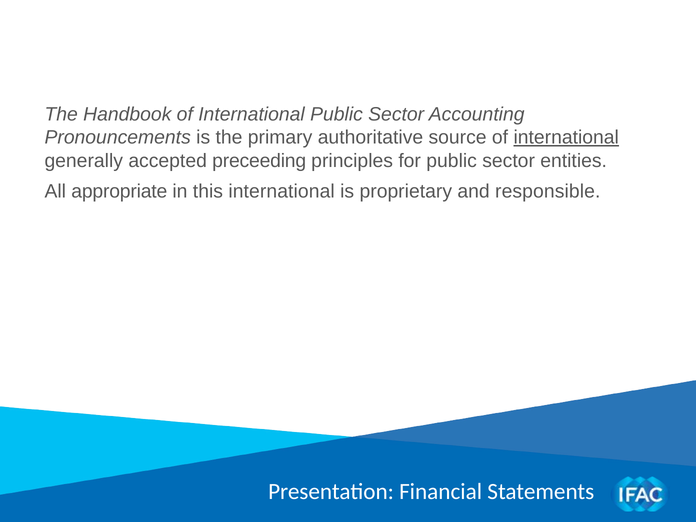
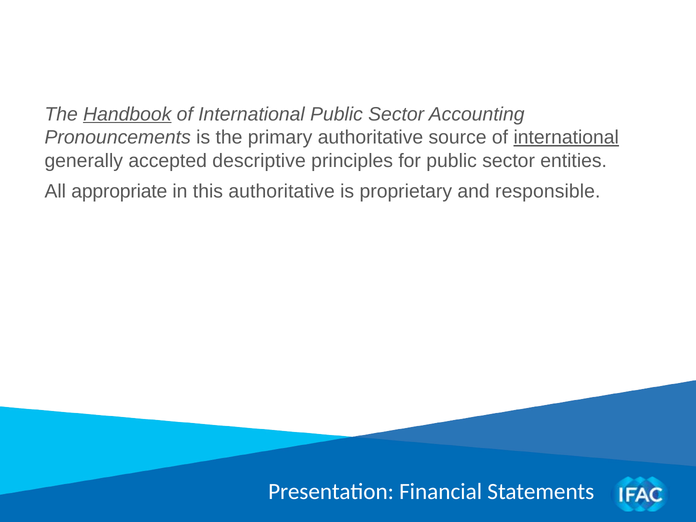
Handbook underline: none -> present (127, 114)
preceeding: preceeding -> descriptive (259, 161)
this international: international -> authoritative (282, 191)
